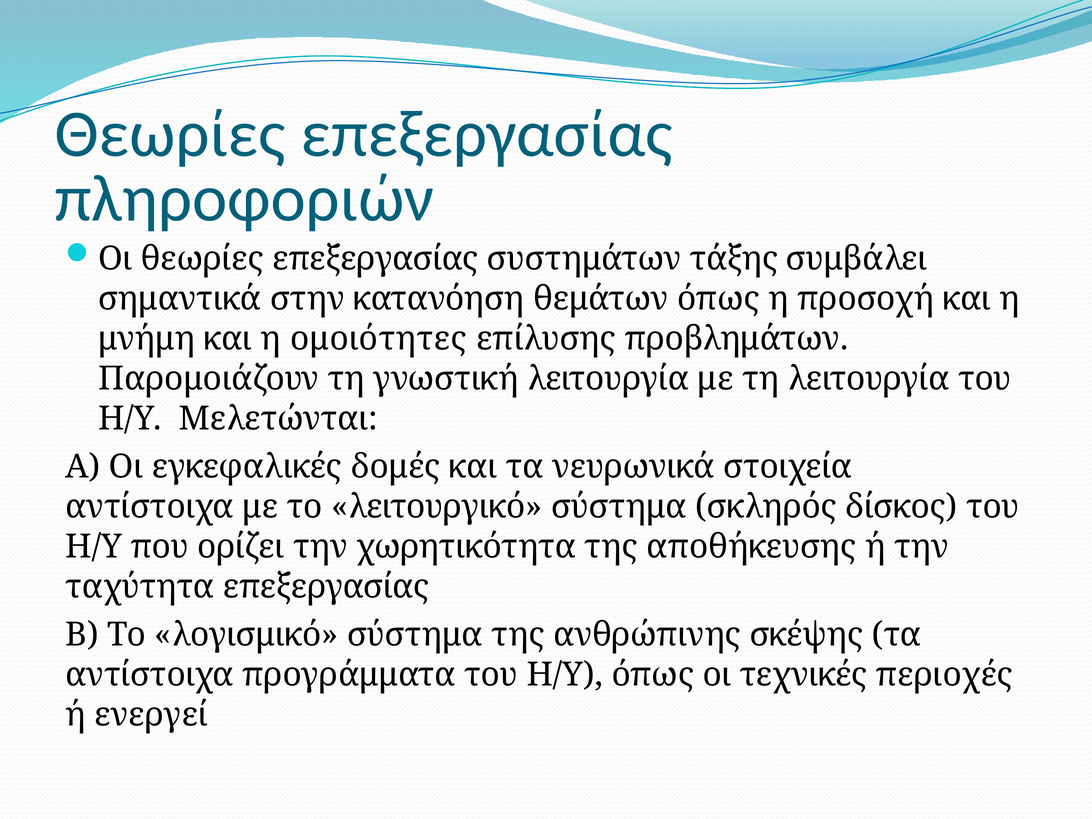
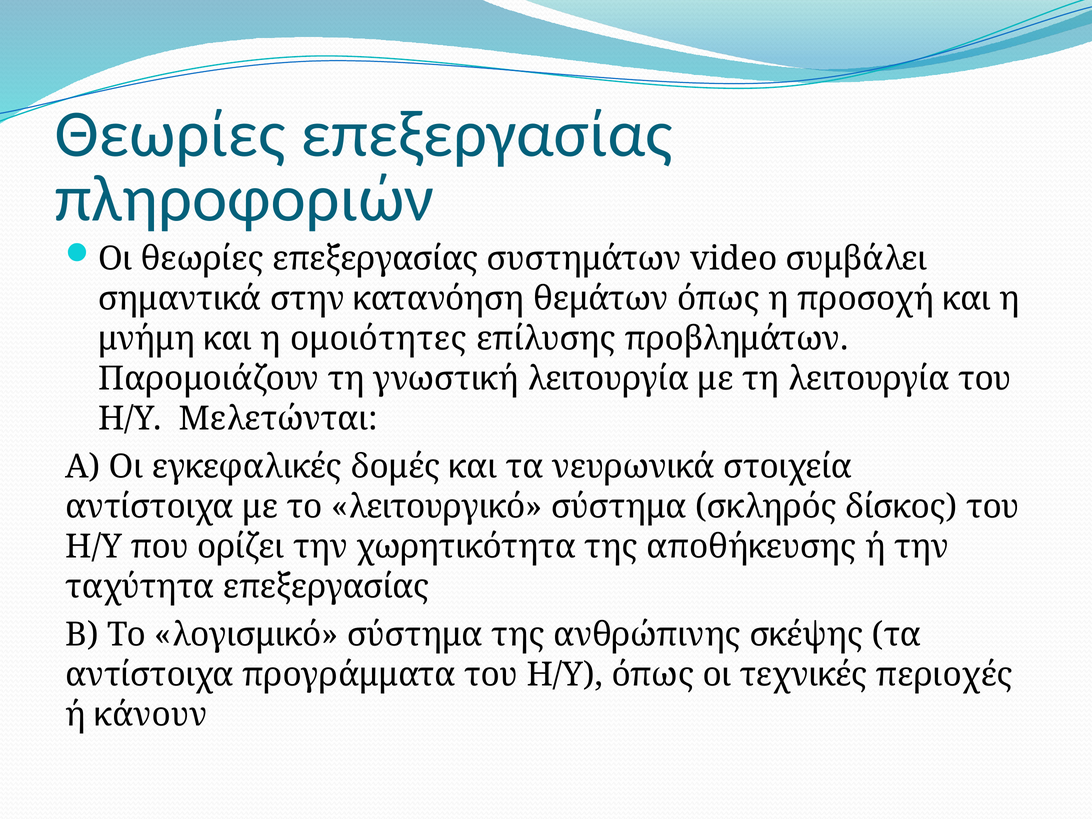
τάξης: τάξης -> video (734, 259)
ενεργεί: ενεργεί -> κάνουν (151, 715)
